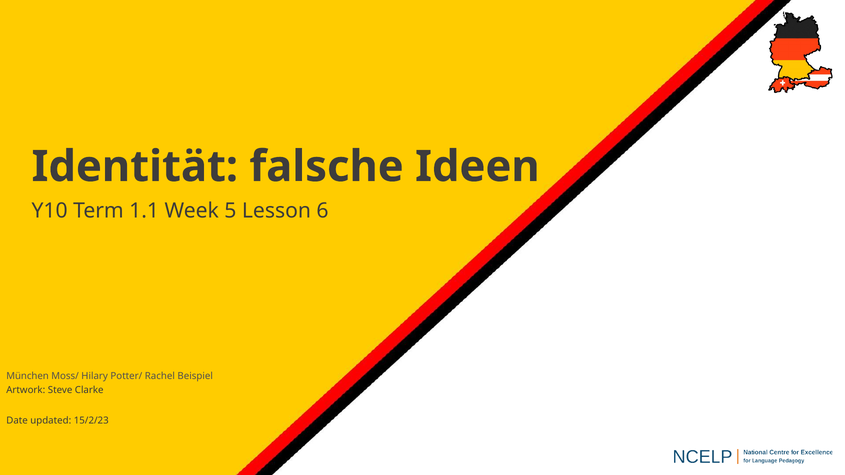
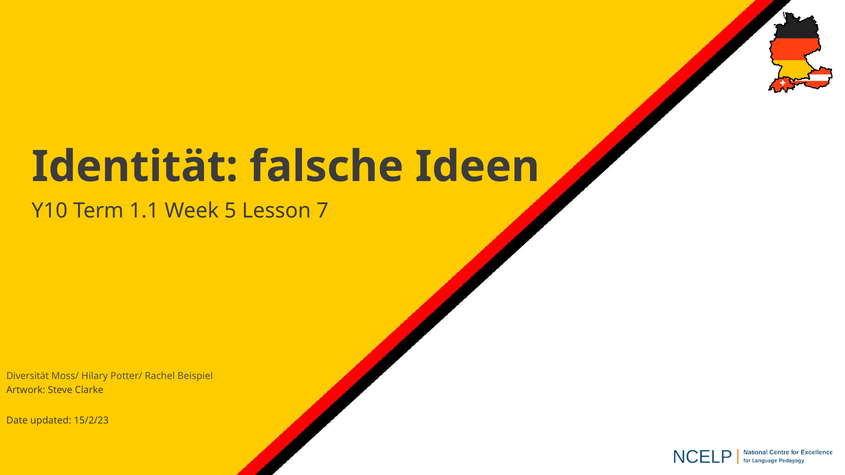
6: 6 -> 7 (322, 211)
München: München -> Diversität (28, 376)
